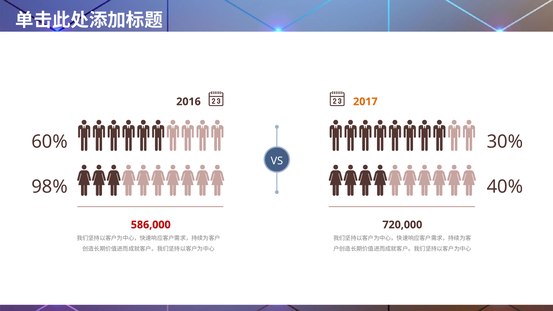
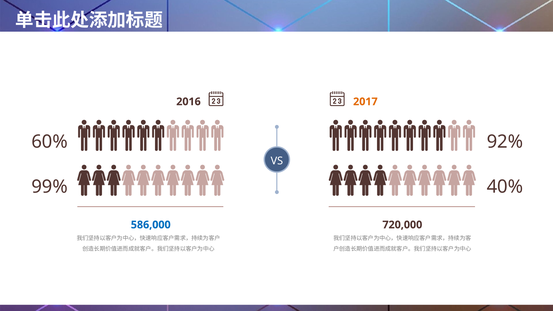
30%: 30% -> 92% (505, 142)
98%: 98% -> 99% (50, 187)
586,000 colour: red -> blue (151, 225)
